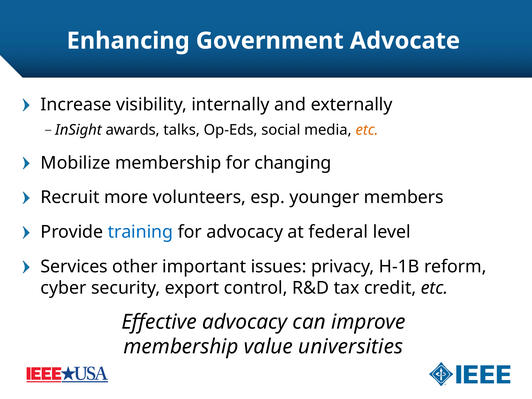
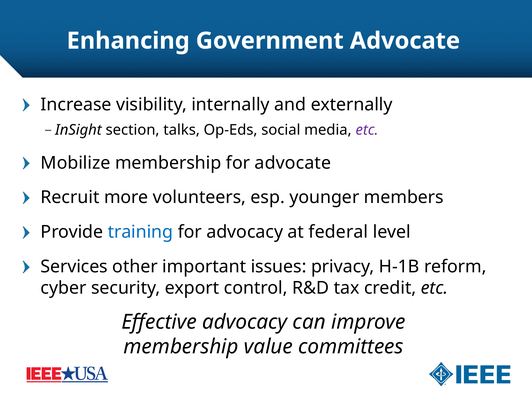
awards: awards -> section (133, 130)
etc colour: orange -> purple (367, 130)
for changing: changing -> advocate (293, 163)
universities: universities -> committees (351, 347)
